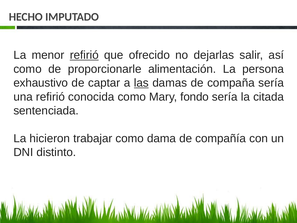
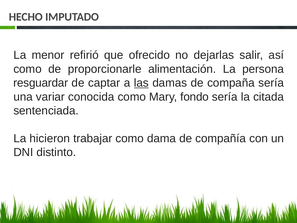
refirió underline: present -> none (84, 55)
exhaustivo: exhaustivo -> resguardar (41, 83)
una refirió: refirió -> variar (50, 97)
